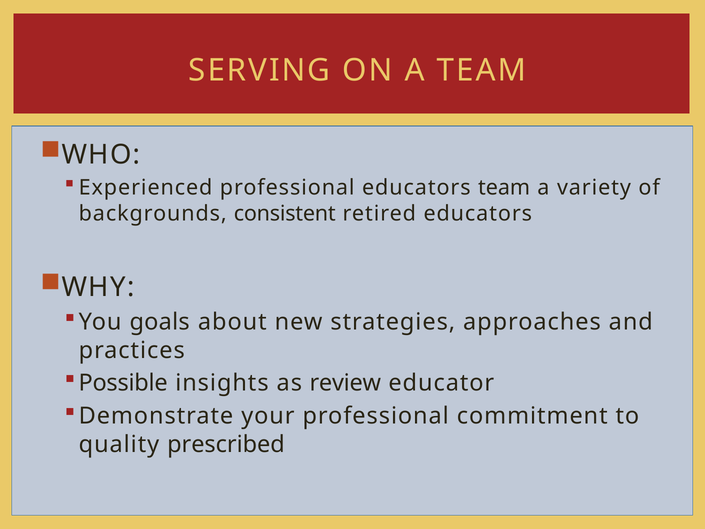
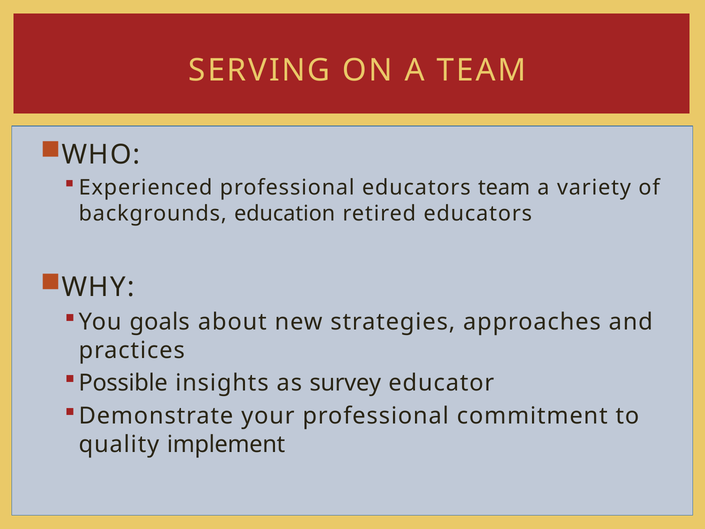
consistent: consistent -> education (285, 213)
review: review -> survey (345, 383)
prescribed: prescribed -> implement (226, 444)
